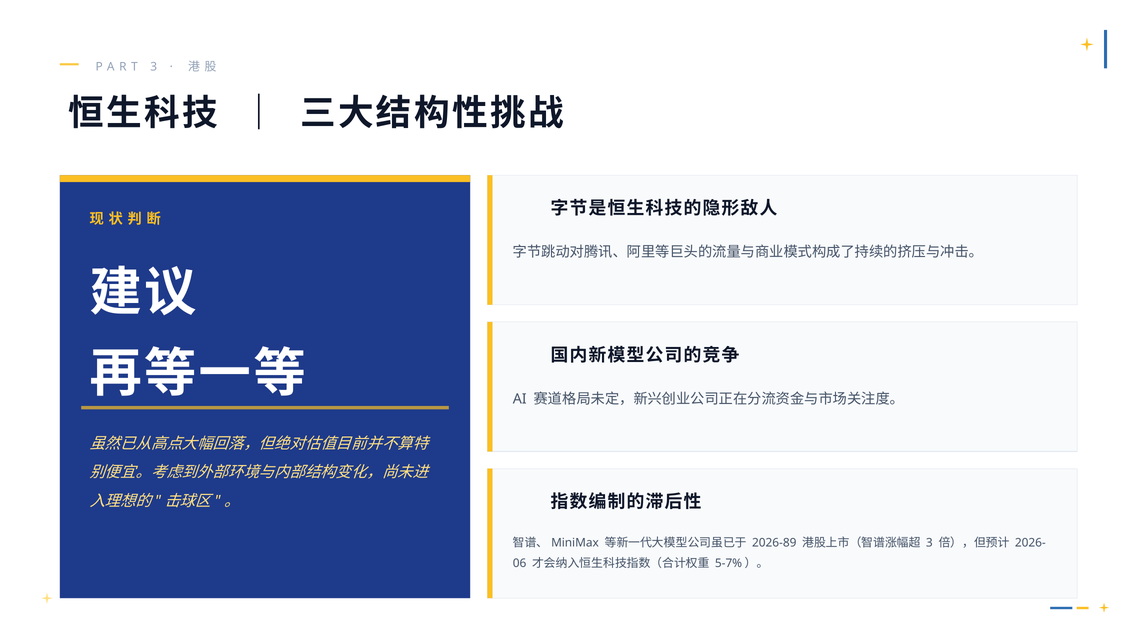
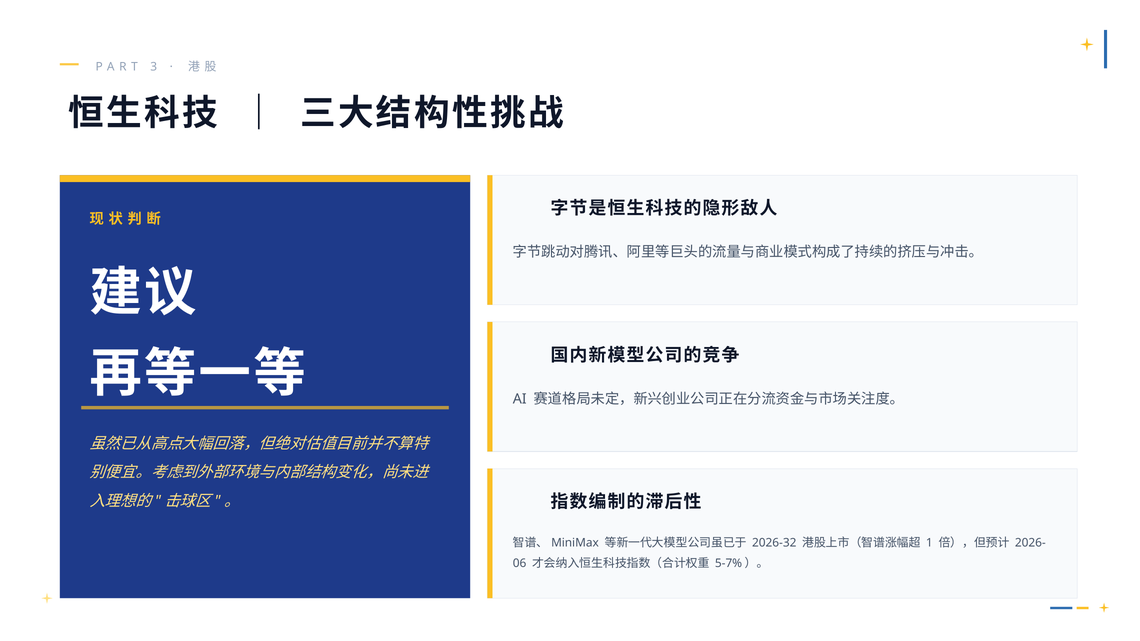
2026-89: 2026-89 -> 2026-32 (774, 543)
3: 3 -> 1 (929, 543)
